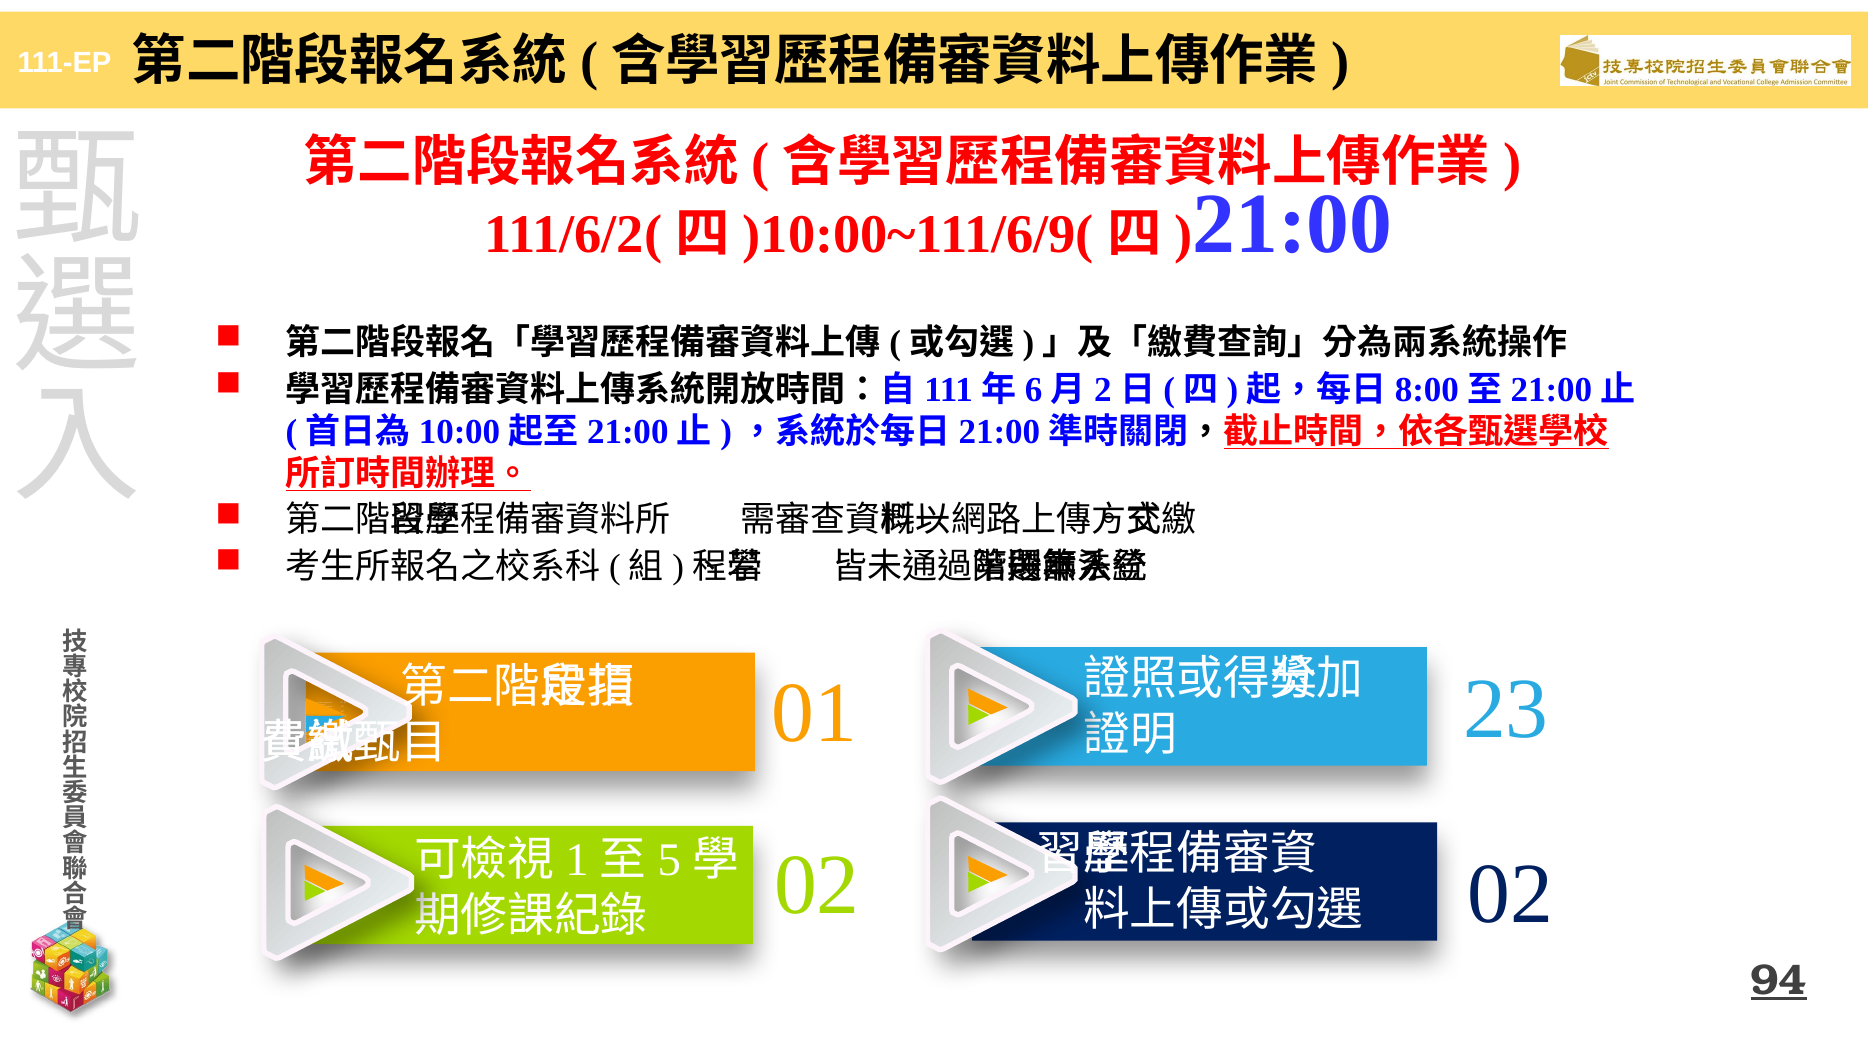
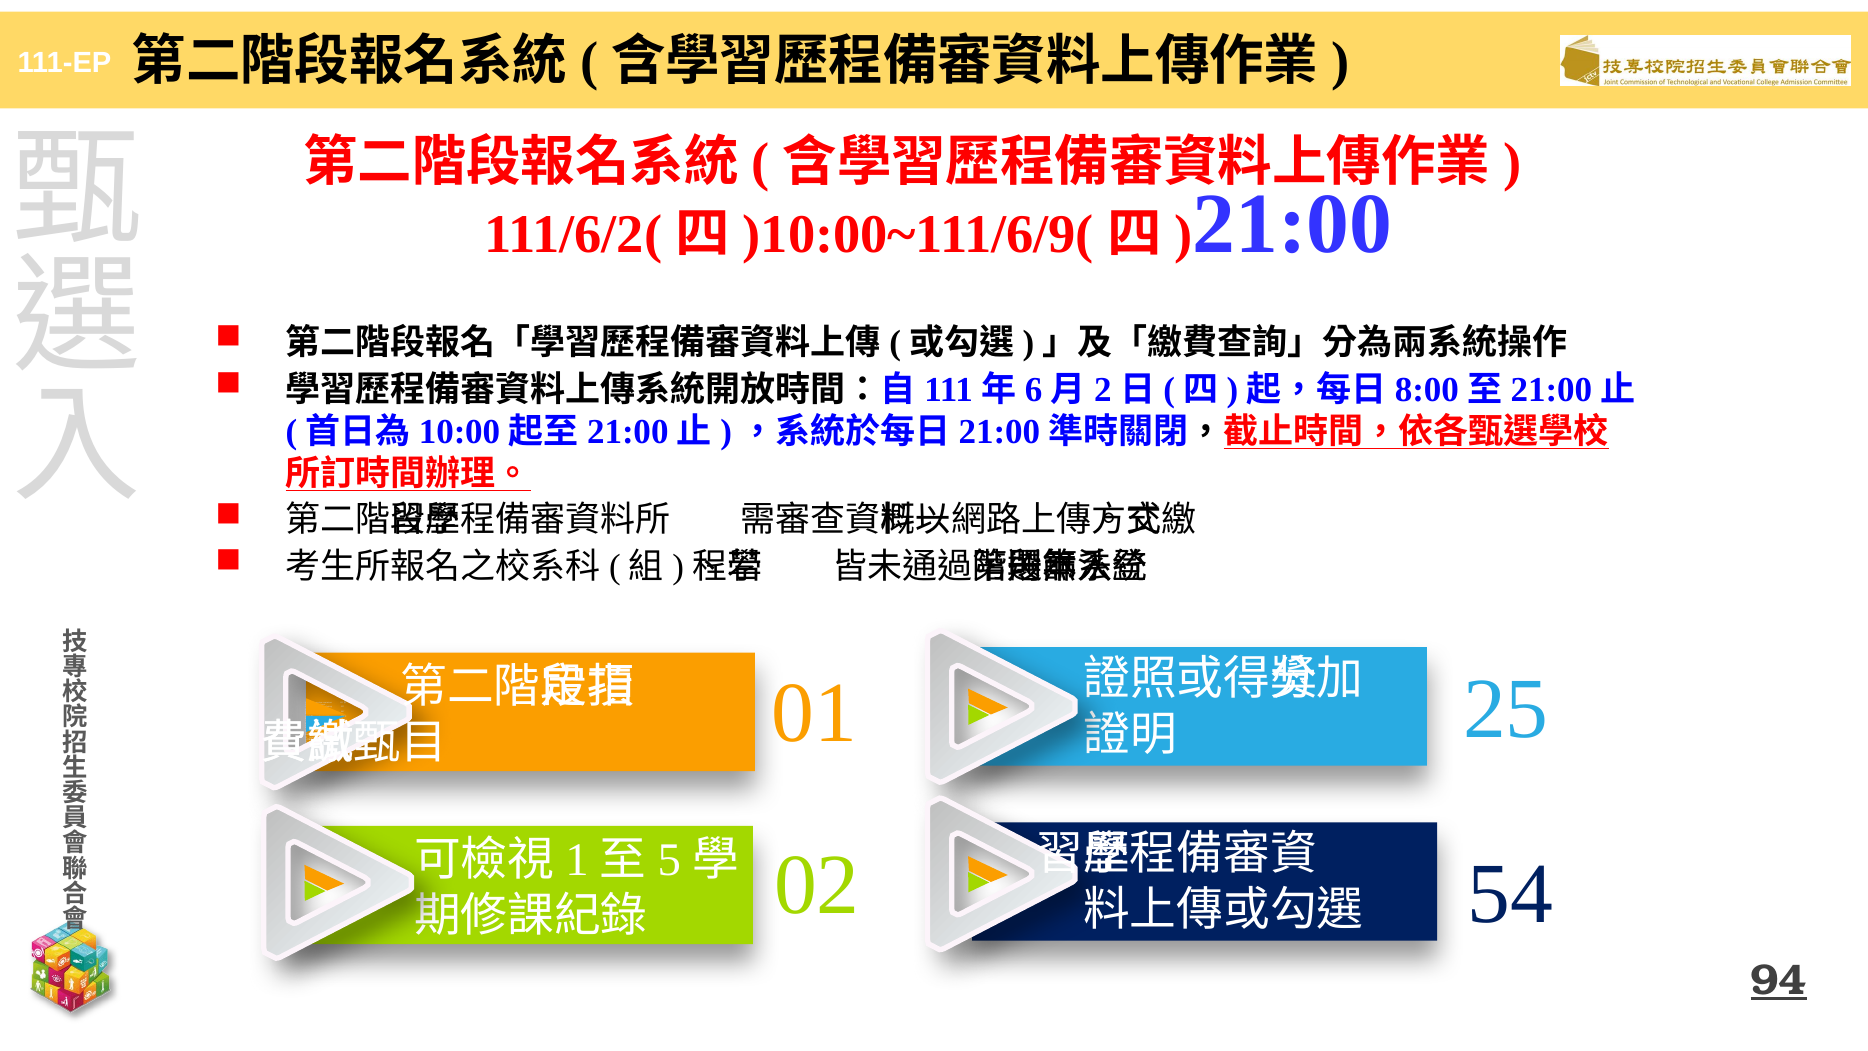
23: 23 -> 25 (1506, 709)
02: 02 -> 54 (1511, 894)
